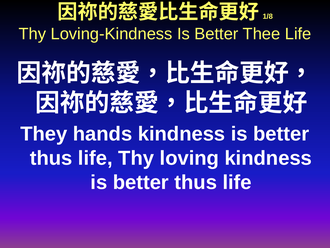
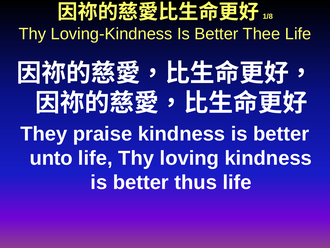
hands: hands -> praise (103, 134)
thus: thus -> unto (51, 158)
